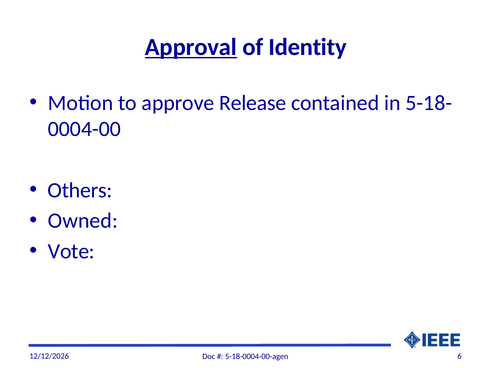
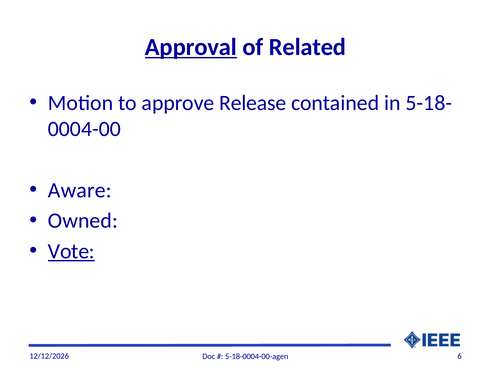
Identity: Identity -> Related (308, 47)
Others: Others -> Aware (80, 190)
Vote underline: none -> present (71, 251)
